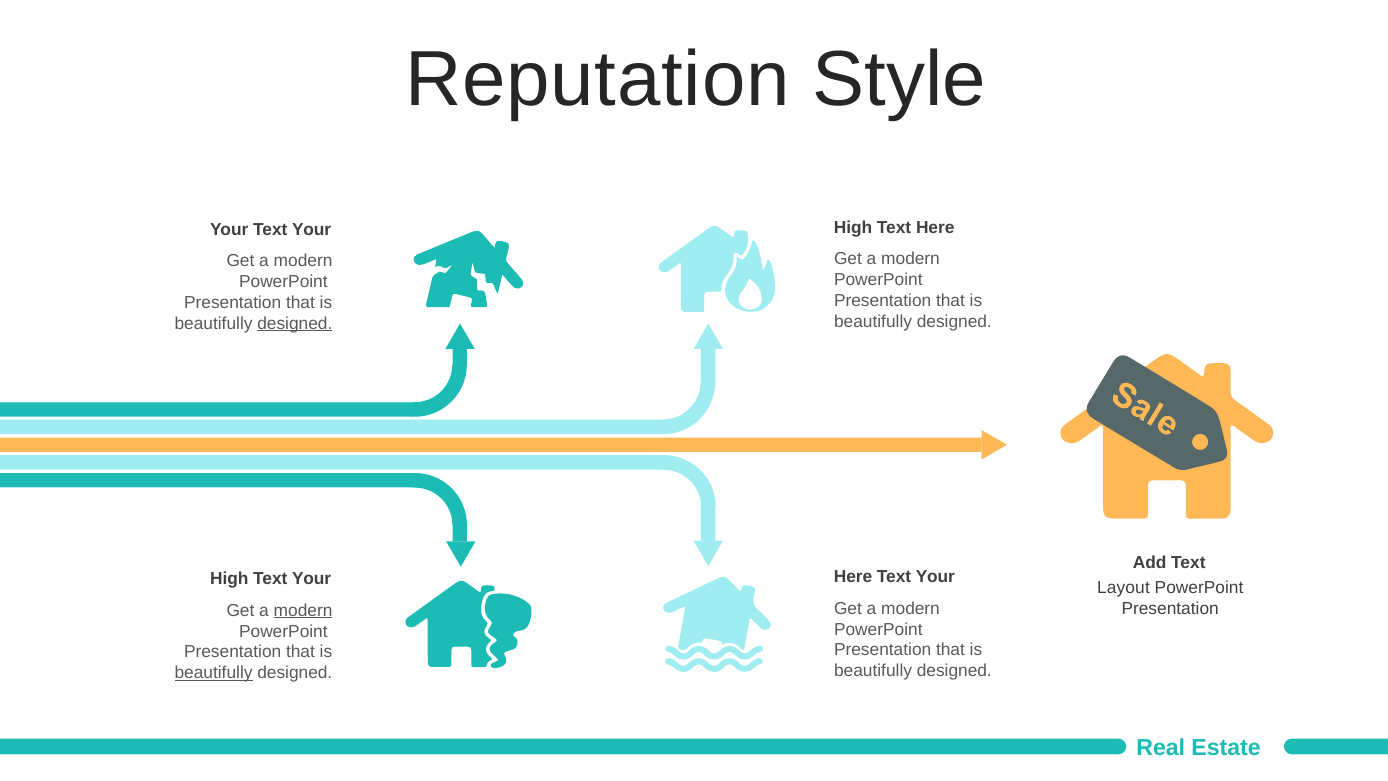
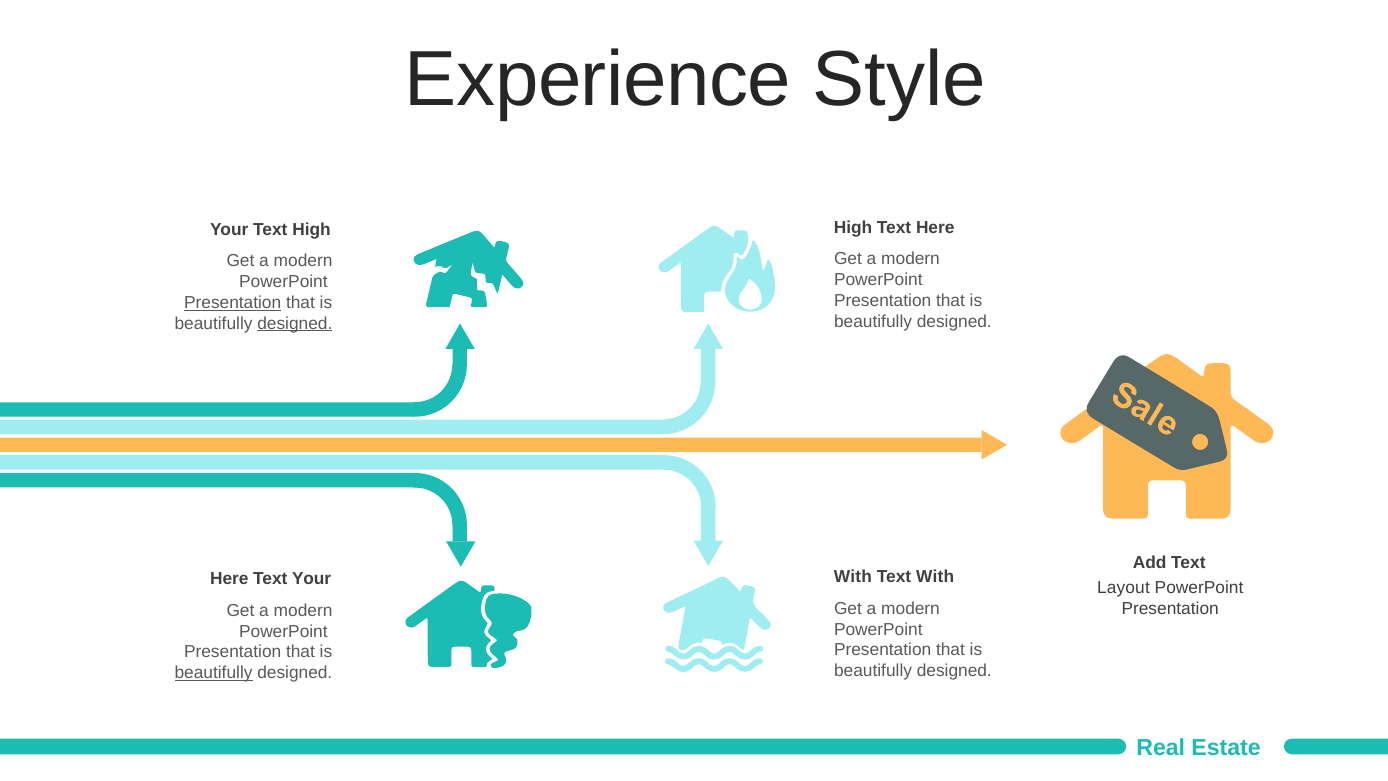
Reputation: Reputation -> Experience (598, 79)
Your Text Your: Your -> High (312, 229)
Presentation underline: none -> present (233, 302)
Here: Here -> With (853, 577)
Your: Your -> With (935, 577)
High: High -> Here (229, 579)
modern underline: present -> none (303, 610)
